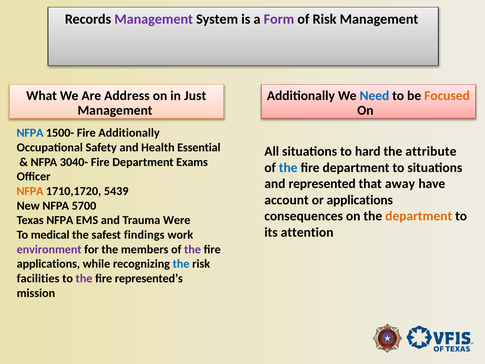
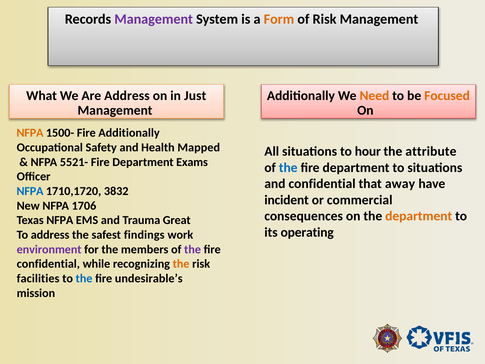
Form colour: purple -> orange (279, 19)
Need colour: blue -> orange (374, 96)
NFPA colour: blue -> orange (30, 133)
Essential: Essential -> Mapped (199, 147)
hard: hard -> hour (368, 151)
3040-: 3040- -> 5521- (74, 162)
and represented: represented -> confidential (322, 184)
NFPA colour: orange -> blue (30, 191)
5439: 5439 -> 3832 (116, 191)
account: account -> incident (287, 200)
or applications: applications -> commercial (360, 200)
5700: 5700 -> 1706 (84, 206)
Were: Were -> Great (177, 220)
attention: attention -> operating (307, 232)
To medical: medical -> address (50, 235)
applications: applications -> confidential (48, 264)
the colour: blue -> orange (181, 264)
the colour: purple -> blue (84, 278)
represented’s: represented’s -> undesirable’s (149, 278)
